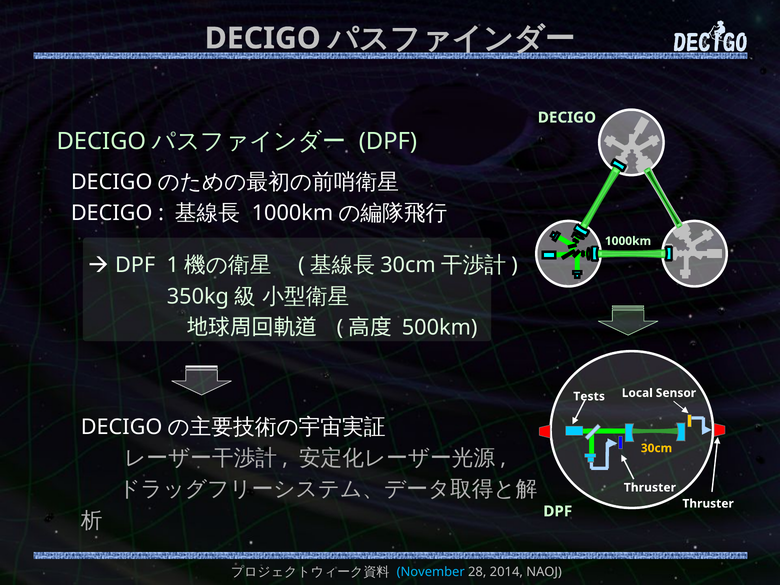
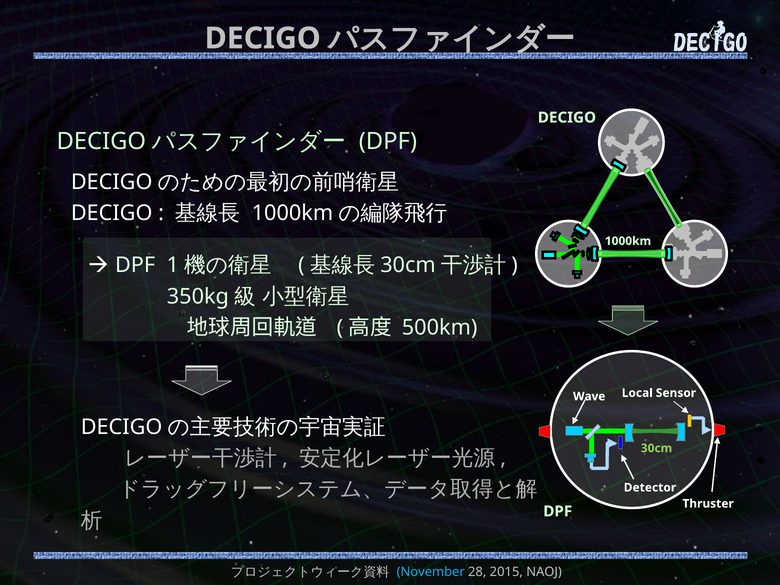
Tests: Tests -> Wave (589, 396)
30cm colour: yellow -> light green (657, 448)
Thruster: Thruster -> Detector (650, 488)
2014: 2014 -> 2015 (506, 572)
